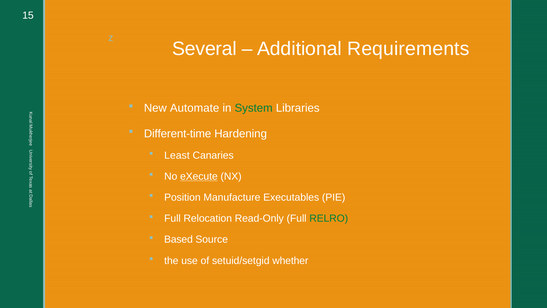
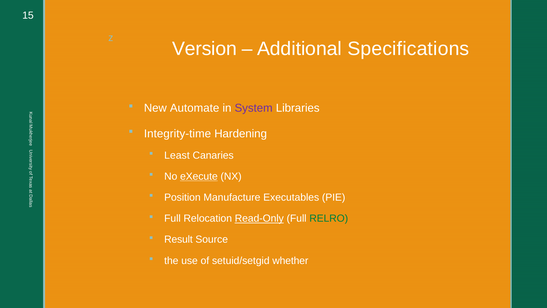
Several: Several -> Version (205, 49)
Requirements: Requirements -> Specifications (408, 49)
System colour: green -> purple (254, 108)
Different-time: Different-time -> Integrity-time (178, 134)
Read-Only underline: none -> present (259, 218)
Based: Based -> Result (178, 239)
